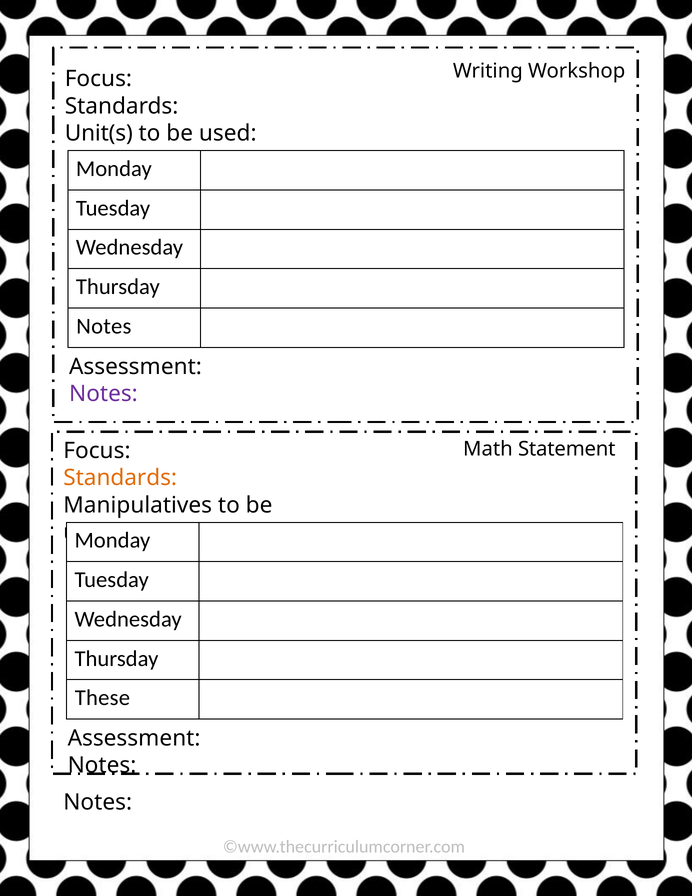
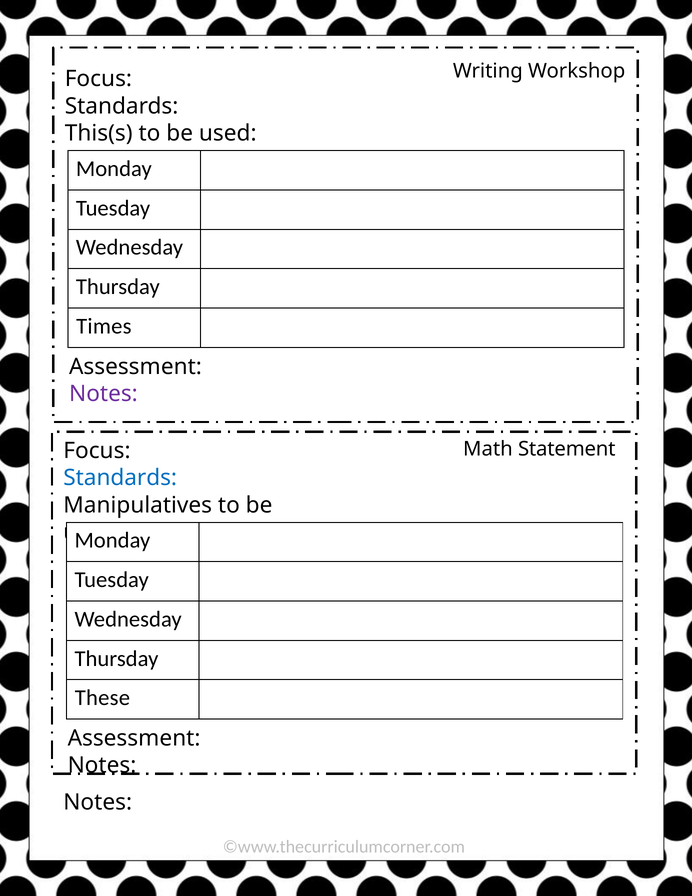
Unit(s: Unit(s -> This(s (99, 133)
Notes: Notes -> Times (104, 326)
Standards colour: orange -> blue (120, 478)
